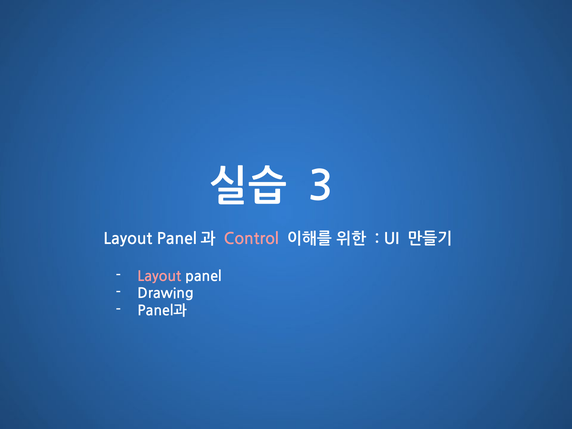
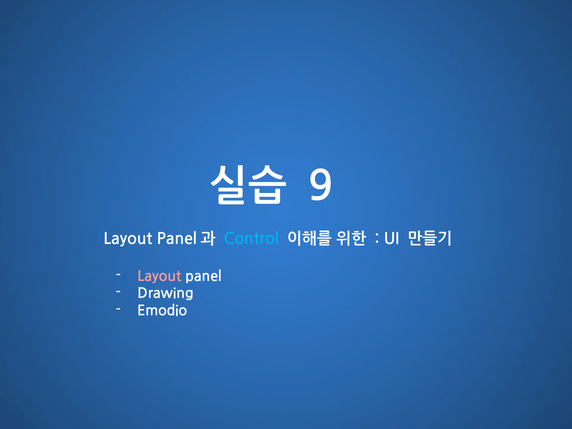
3: 3 -> 9 (321, 186)
Control colour: pink -> light blue (251, 239)
Panel과: Panel과 -> Emodio (162, 311)
